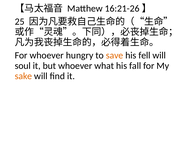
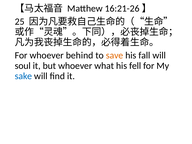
hungry: hungry -> behind (80, 55)
fell: fell -> fall (144, 55)
fall: fall -> fell (135, 66)
sake colour: orange -> blue (23, 76)
